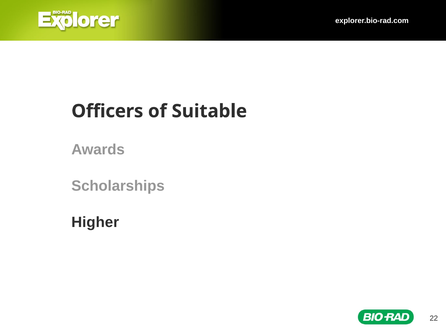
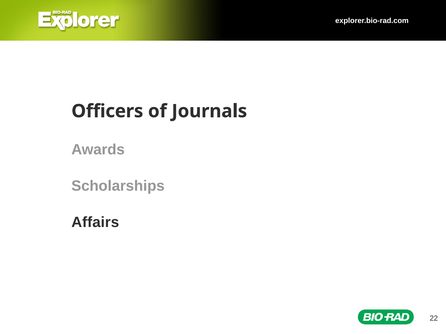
Suitable: Suitable -> Journals (209, 111)
Higher: Higher -> Affairs (95, 223)
